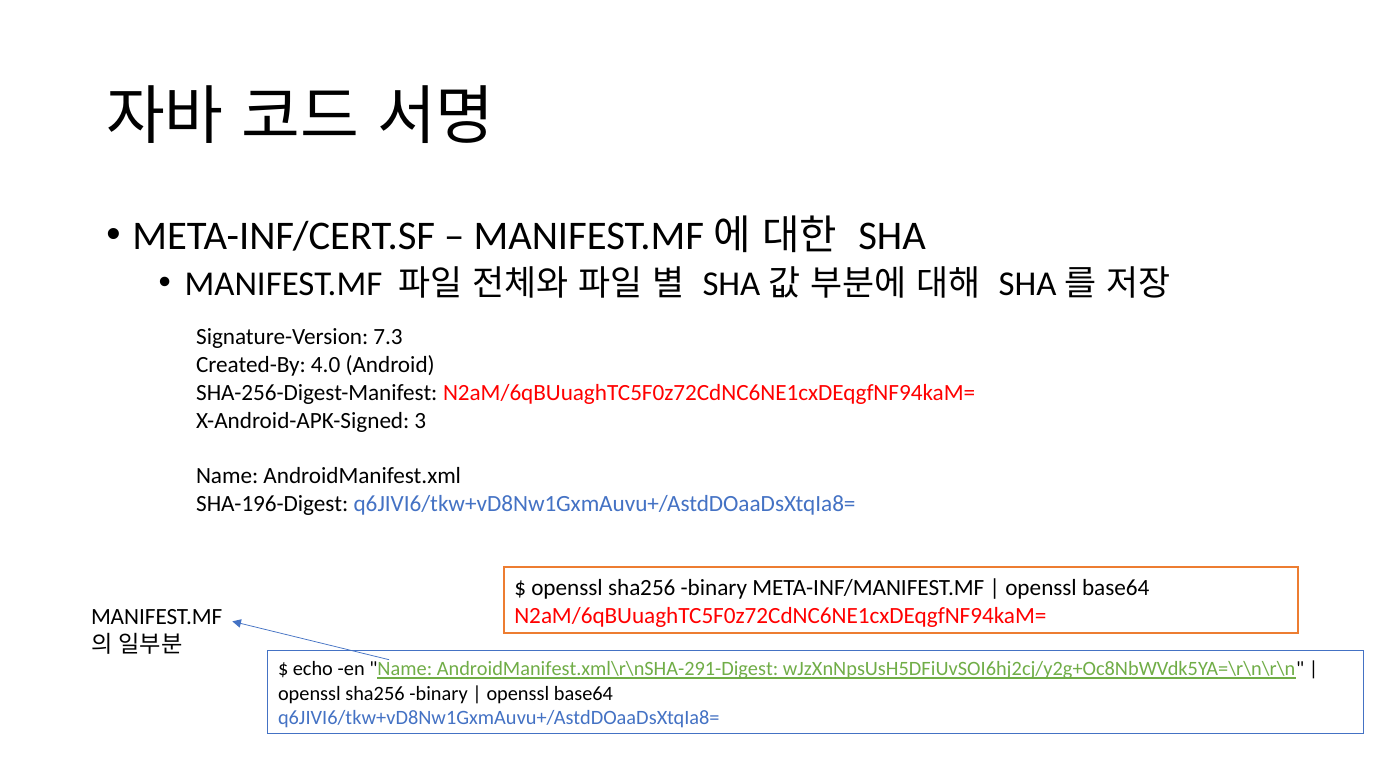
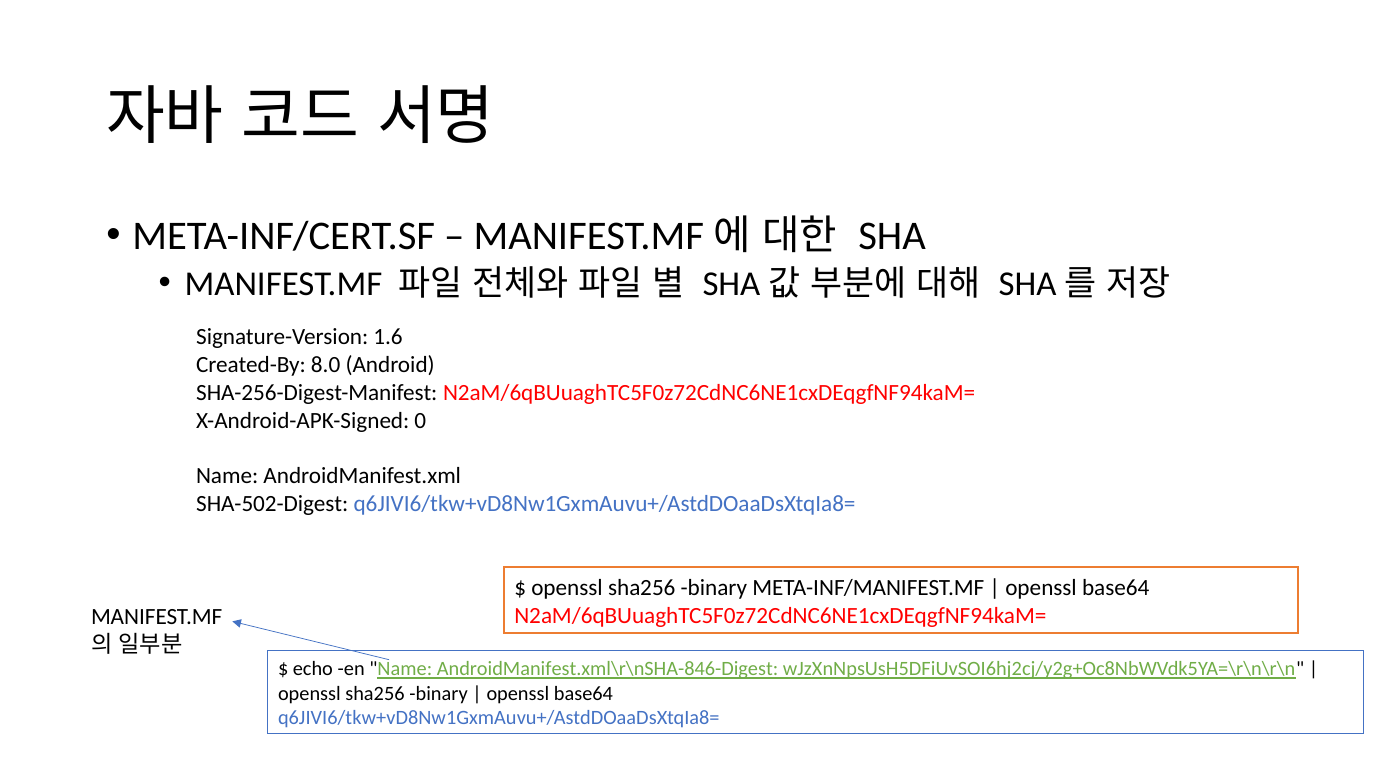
7.3: 7.3 -> 1.6 (388, 337)
4.0: 4.0 -> 8.0 (326, 365)
3: 3 -> 0 (420, 421)
SHA-196-Digest: SHA-196-Digest -> SHA-502-Digest (272, 504)
AndroidManifest.xml\r\nSHA-291-Digest: AndroidManifest.xml\r\nSHA-291-Digest -> AndroidManifest.xml\r\nSHA-846-Digest (608, 669)
